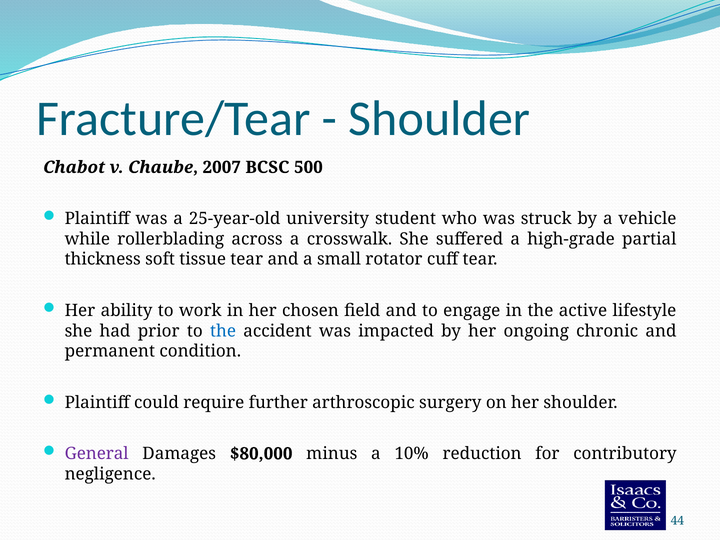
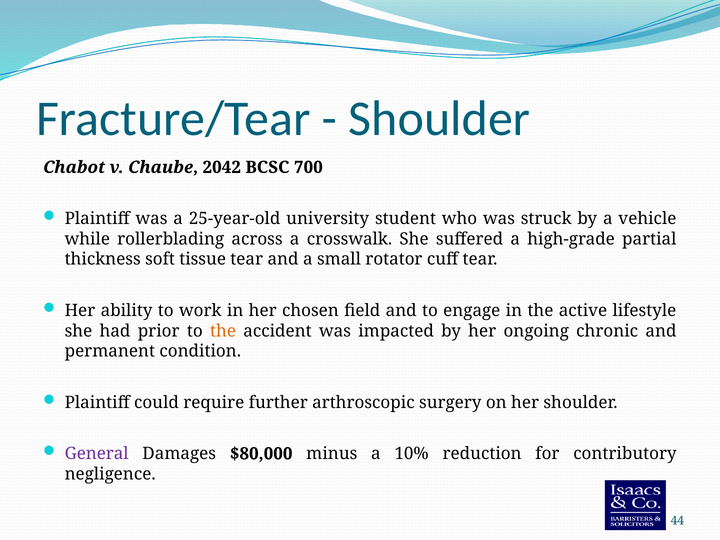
2007: 2007 -> 2042 (222, 167)
500: 500 -> 700 (308, 167)
the colour: blue -> orange (223, 331)
